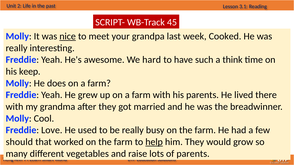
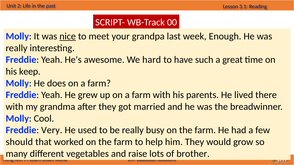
45: 45 -> 00 (172, 22)
Cooked: Cooked -> Enough (225, 36)
think: think -> great (233, 60)
Love: Love -> Very (52, 130)
help underline: present -> none (154, 142)
of parents: parents -> brother (193, 154)
